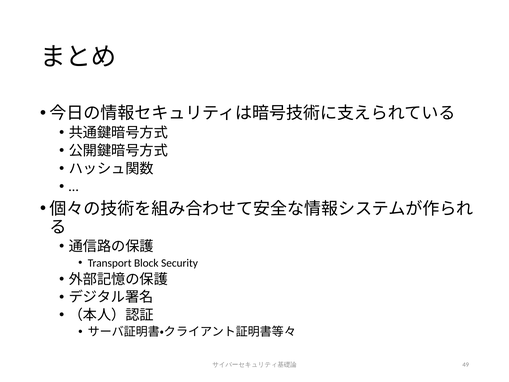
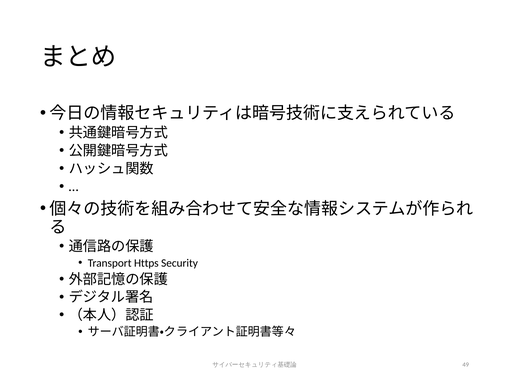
Block: Block -> Https (146, 263)
